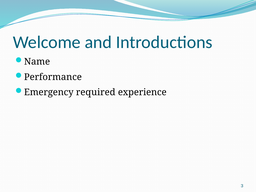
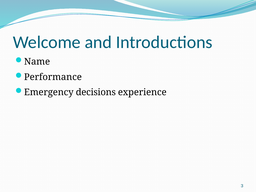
required: required -> decisions (96, 92)
